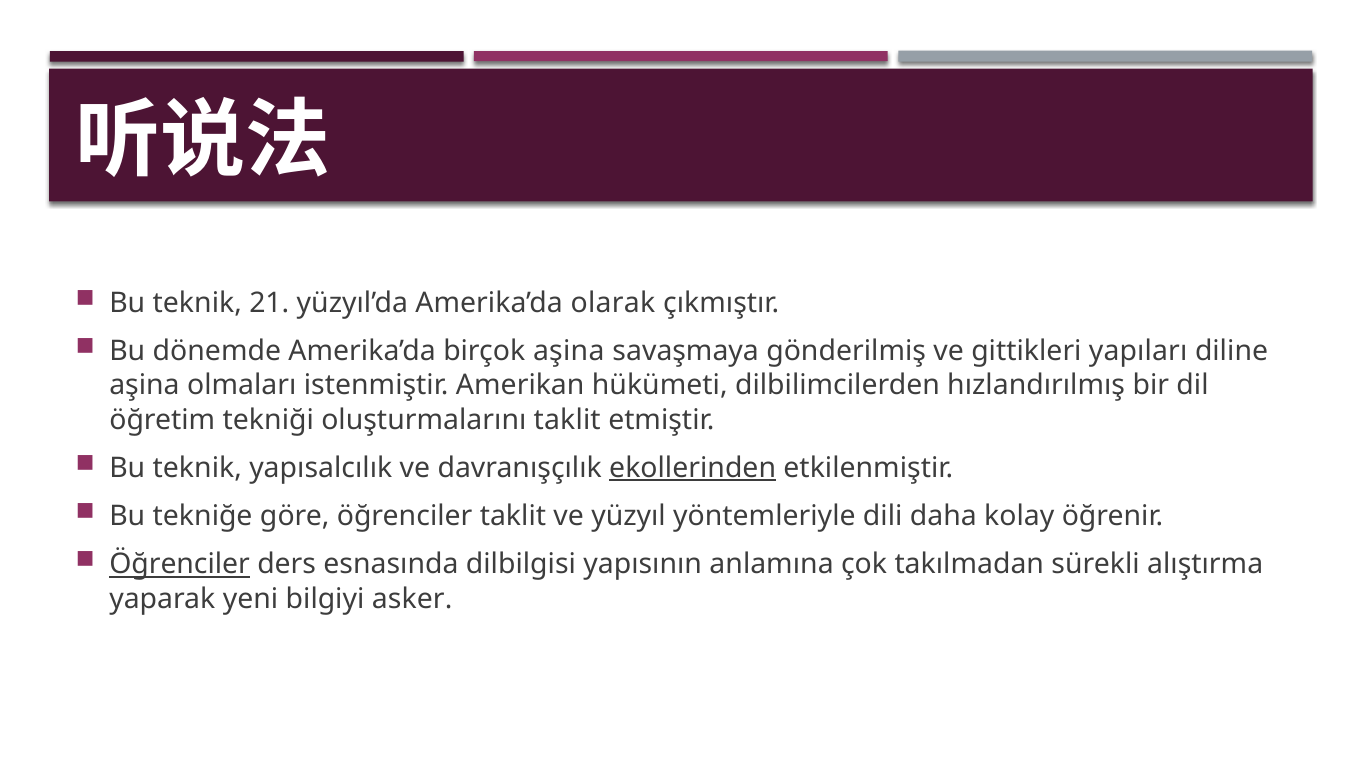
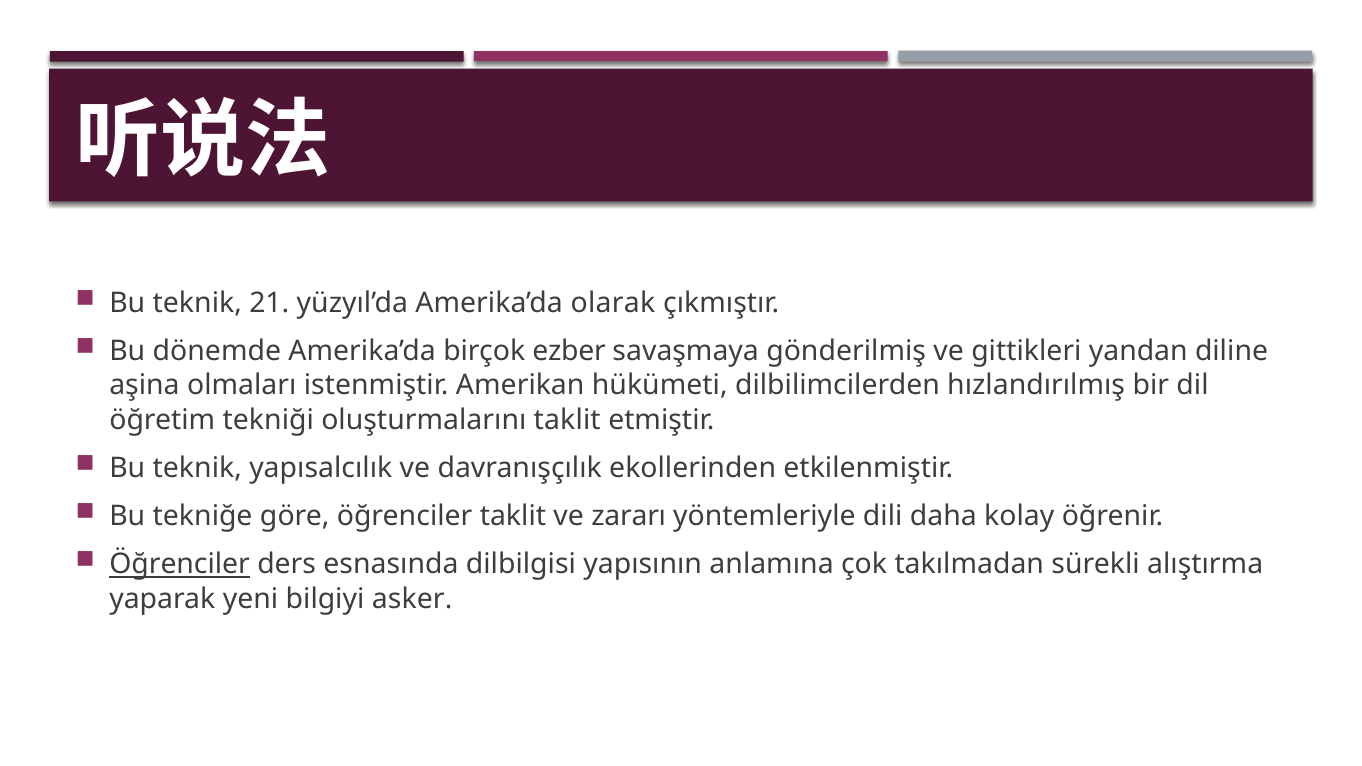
birçok aşina: aşina -> ezber (569, 352)
yapıları: yapıları -> yandan (1138, 352)
ekollerinden underline: present -> none (693, 468)
yüzyıl: yüzyıl -> zararı (629, 516)
